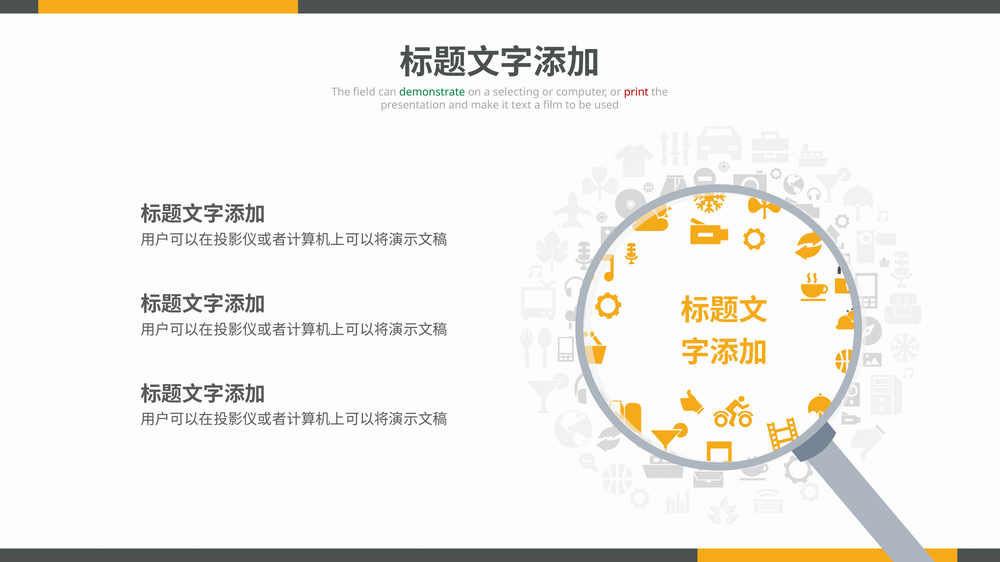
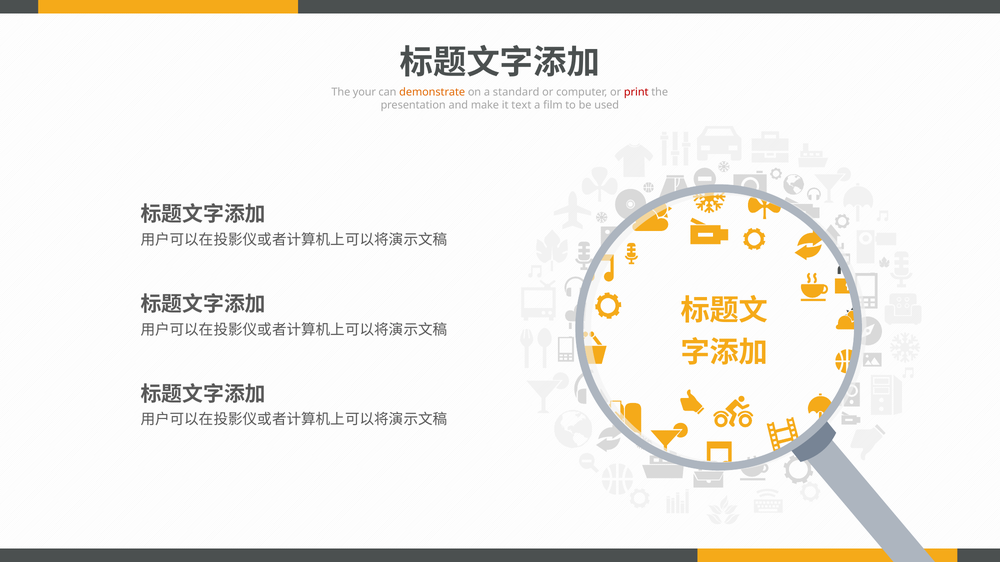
field: field -> your (364, 92)
demonstrate colour: green -> orange (432, 92)
selecting: selecting -> standard (516, 92)
